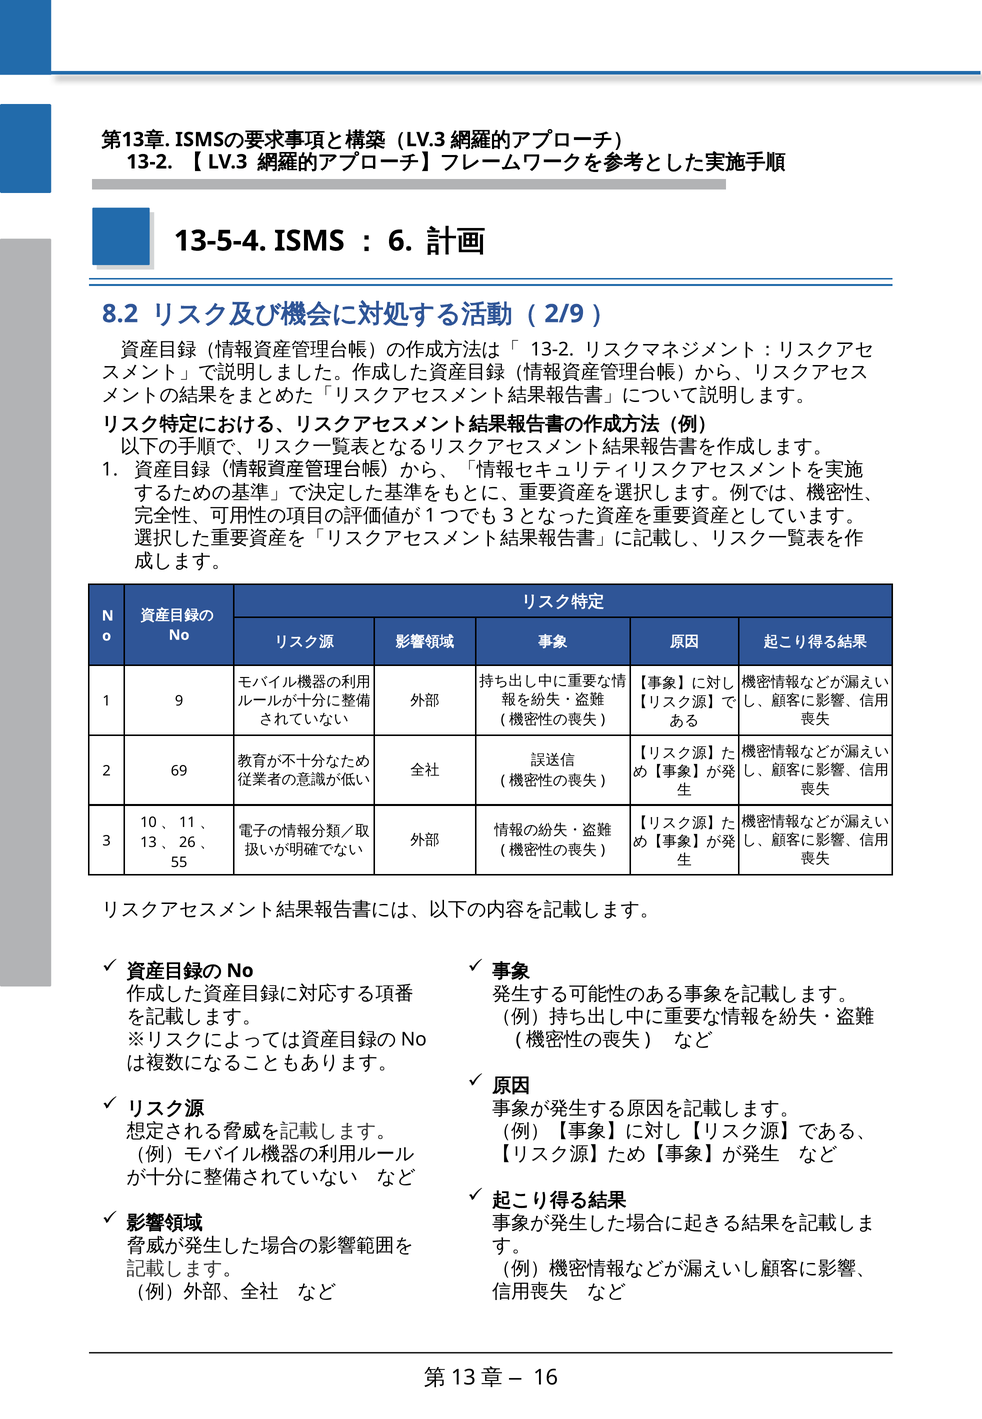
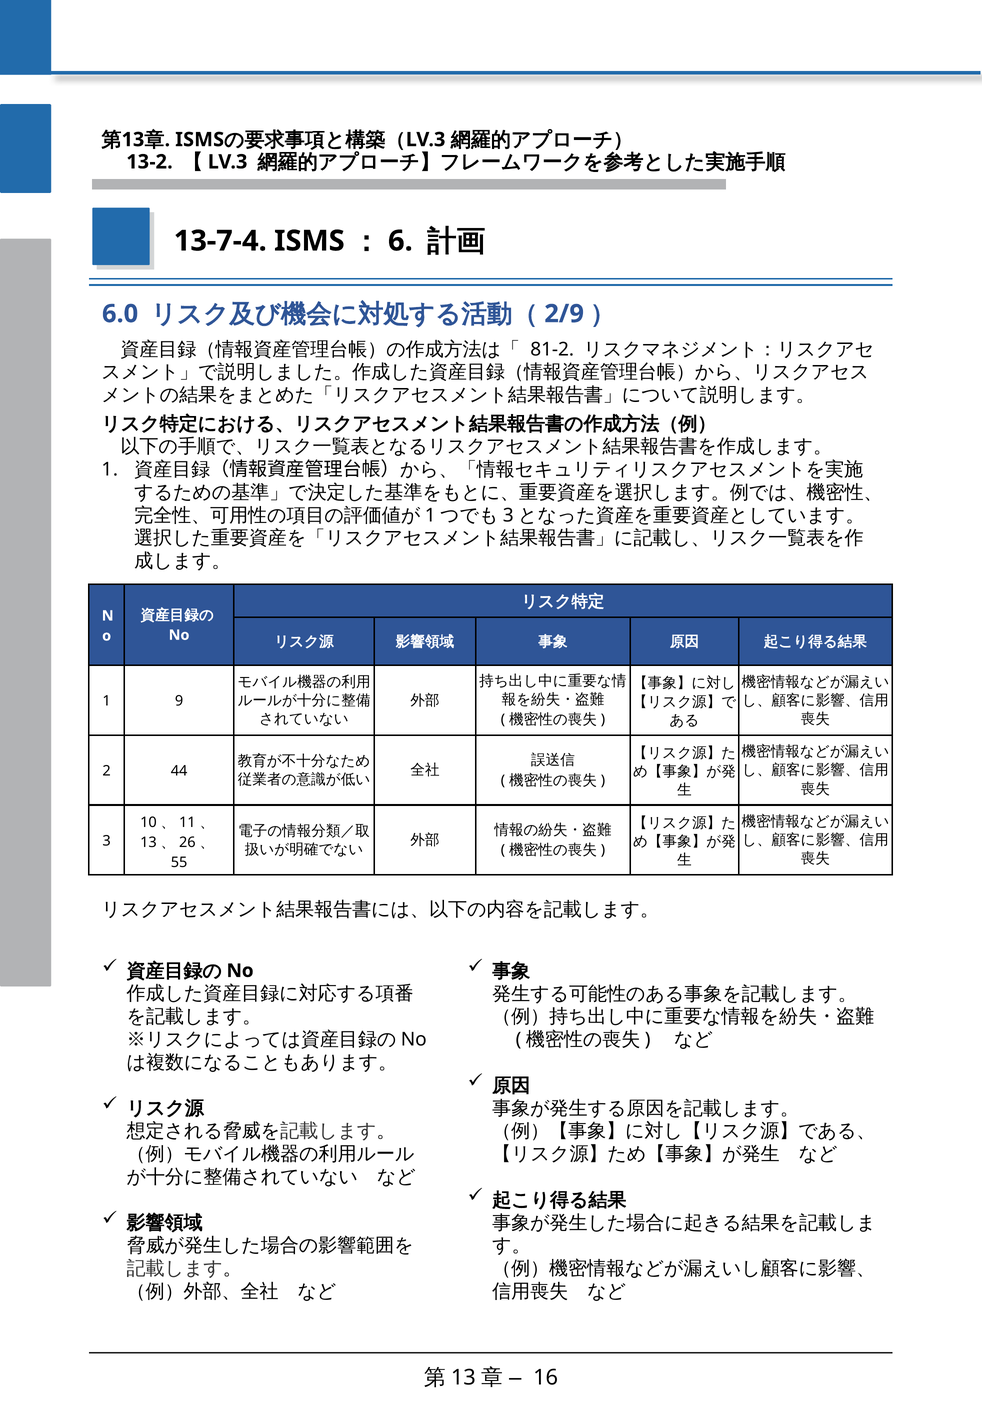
13-5-4: 13-5-4 -> 13-7-4 (220, 241)
8.2: 8.2 -> 6.0 (120, 314)
13-2: 13-2 -> 81-2 (552, 349)
69: 69 -> 44 (179, 771)
